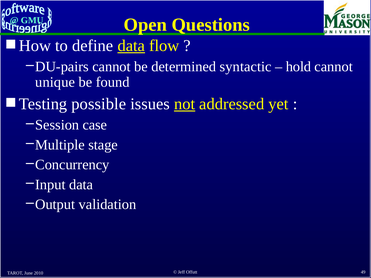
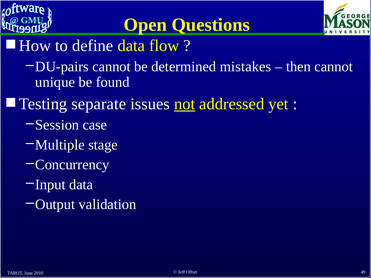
data underline: present -> none (131, 46)
syntactic: syntactic -> mistakes (246, 67)
hold: hold -> then (298, 67)
possible: possible -> separate (99, 104)
